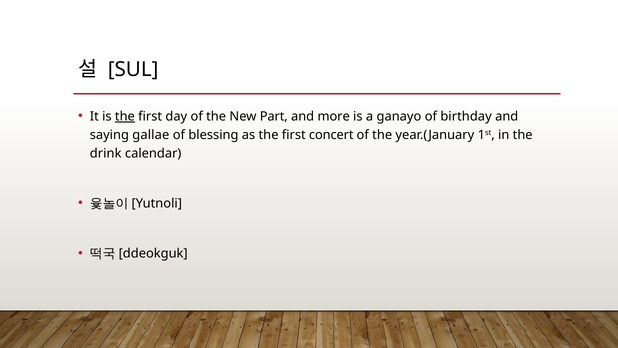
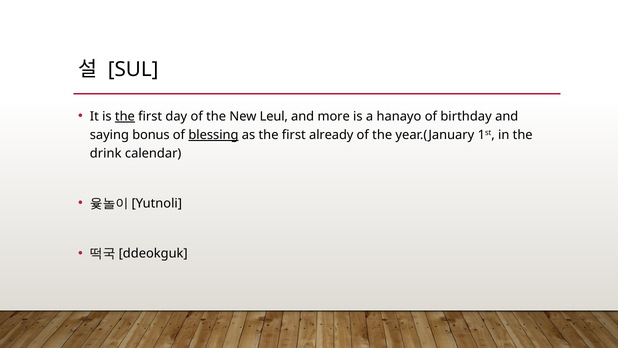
Part: Part -> Leul (274, 116)
ganayo: ganayo -> hanayo (399, 116)
gallae: gallae -> bonus (151, 135)
blessing underline: none -> present (213, 135)
concert: concert -> already (331, 135)
